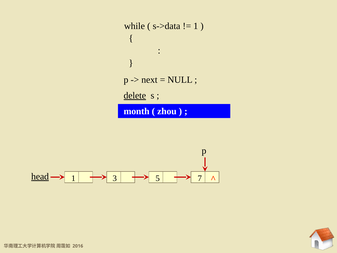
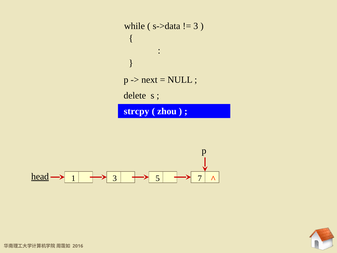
1: 1 -> 3 (196, 26)
delete underline: present -> none (135, 95)
month: month -> strcpy (137, 111)
